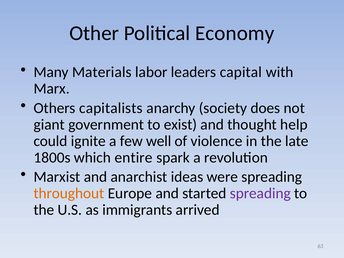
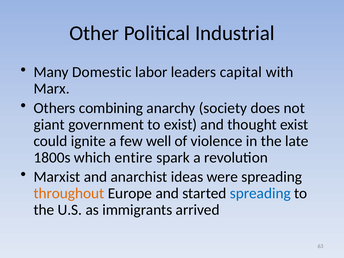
Economy: Economy -> Industrial (235, 33)
Materials: Materials -> Domestic (102, 72)
capitalists: capitalists -> combining (111, 108)
thought help: help -> exist (294, 124)
spreading colour: purple -> blue (260, 193)
